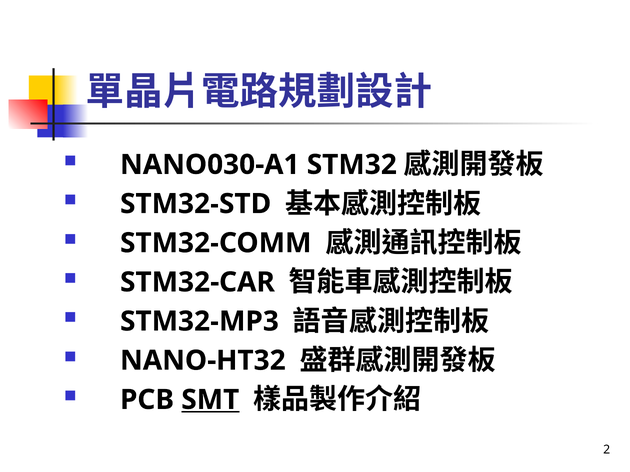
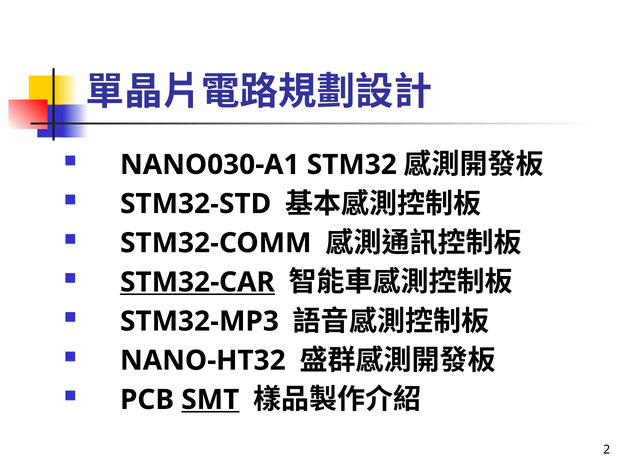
STM32-CAR underline: none -> present (197, 282)
